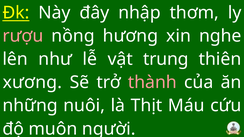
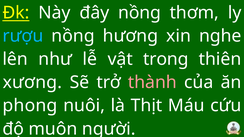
đây nhập: nhập -> nồng (140, 13)
rượu colour: pink -> light blue (23, 36)
trung: trung -> trong (166, 59)
những: những -> phong (30, 106)
